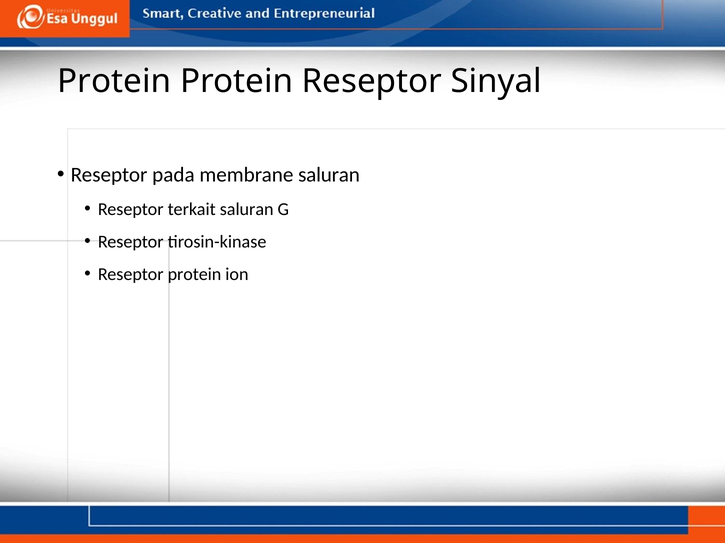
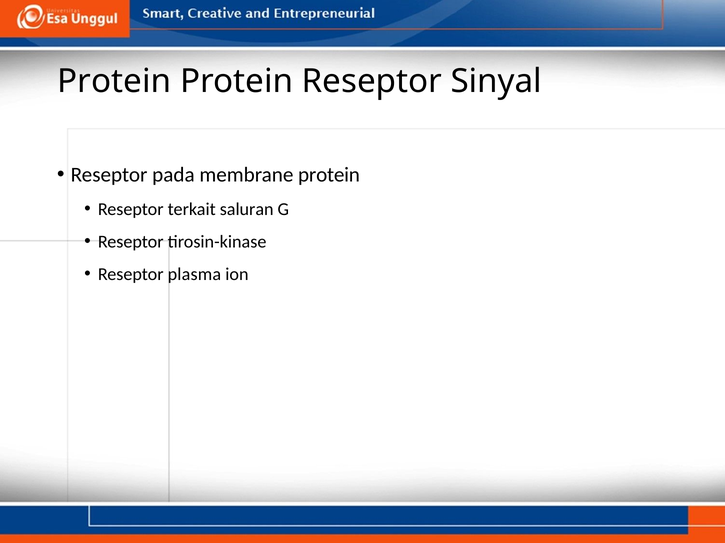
membrane saluran: saluran -> protein (329, 175)
Reseptor protein: protein -> plasma (194, 275)
